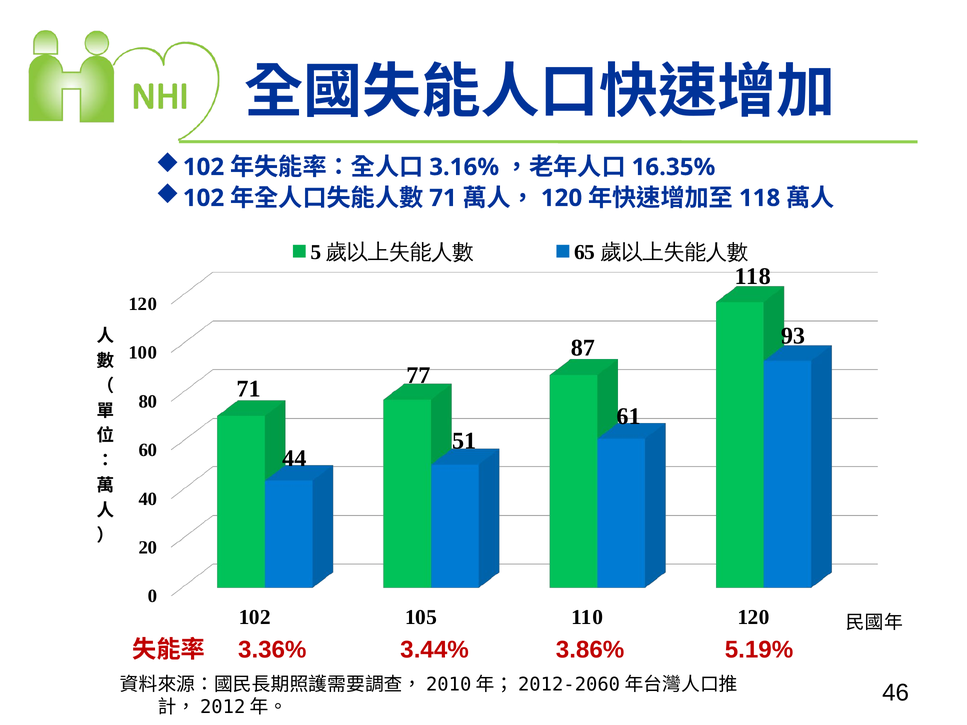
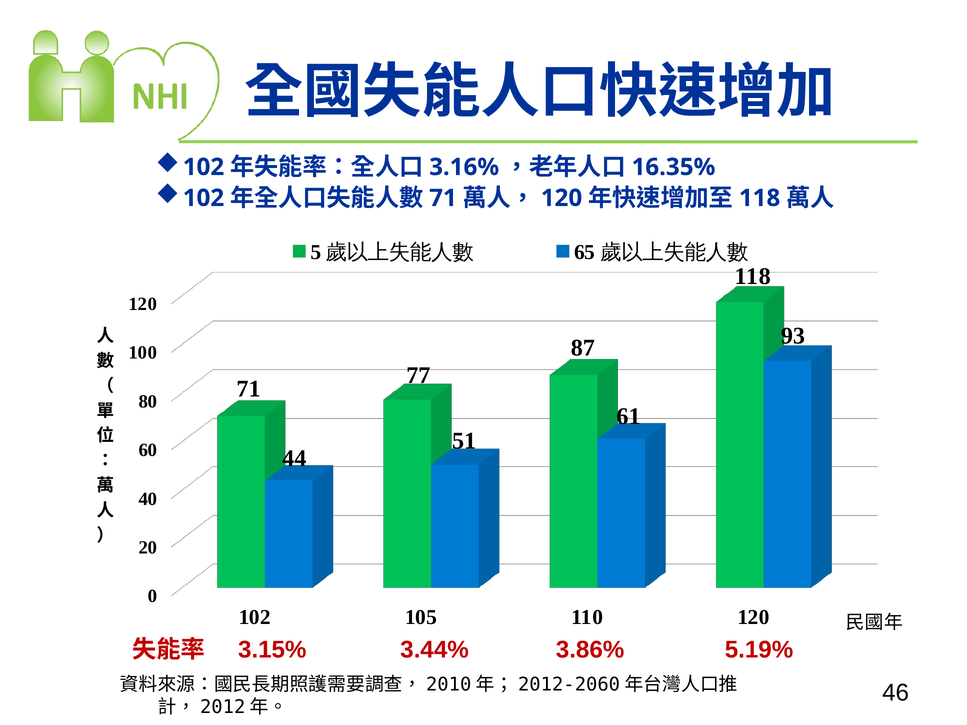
3.36%: 3.36% -> 3.15% (272, 650)
